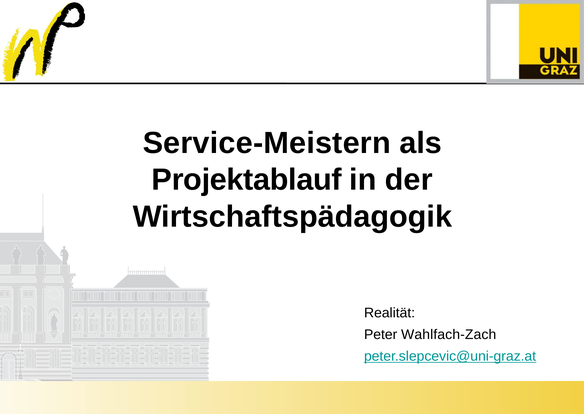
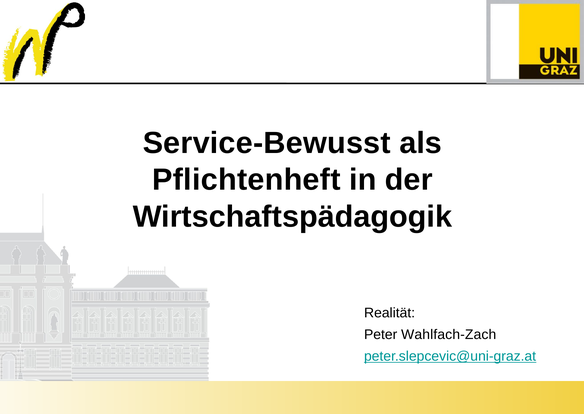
Service-Meistern: Service-Meistern -> Service-Bewusst (267, 143)
Projektablauf: Projektablauf -> Pflichtenheft (246, 180)
